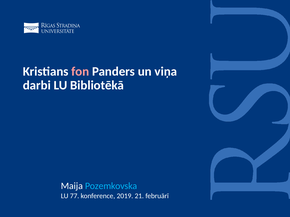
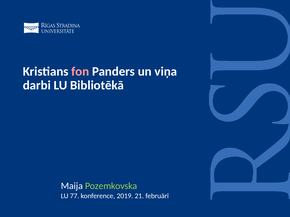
Pozemkovska colour: light blue -> light green (111, 186)
